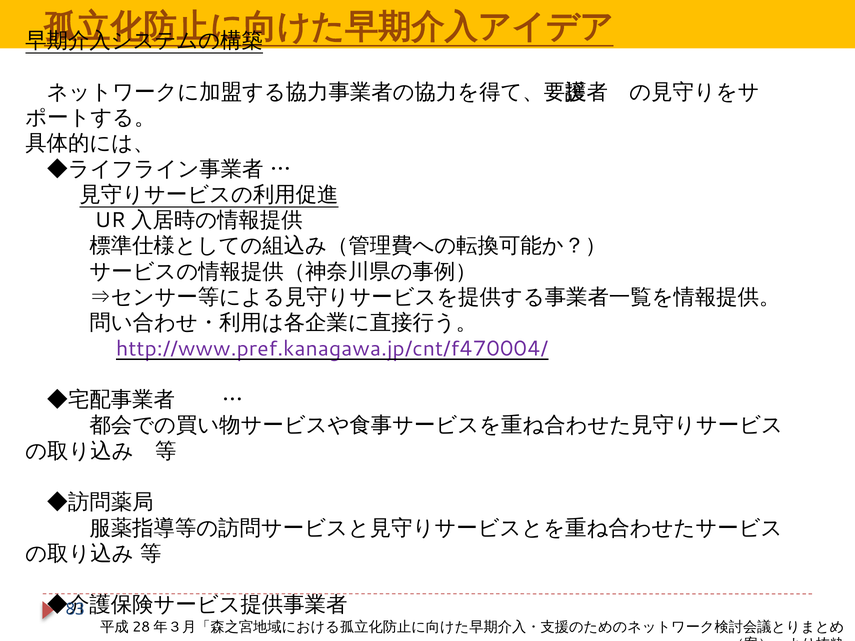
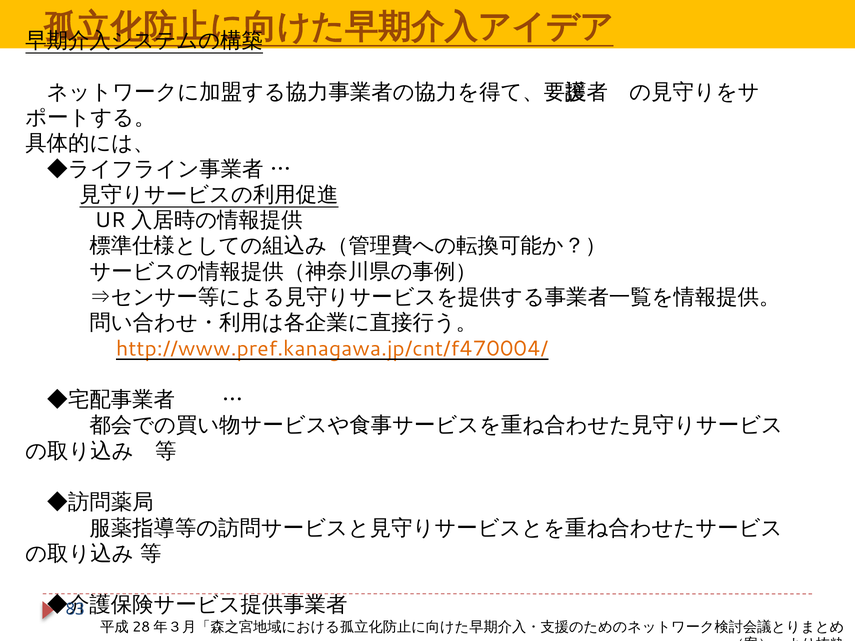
http://www.pref.kanagawa.jp/cnt/f470004/ colour: purple -> orange (332, 349)
